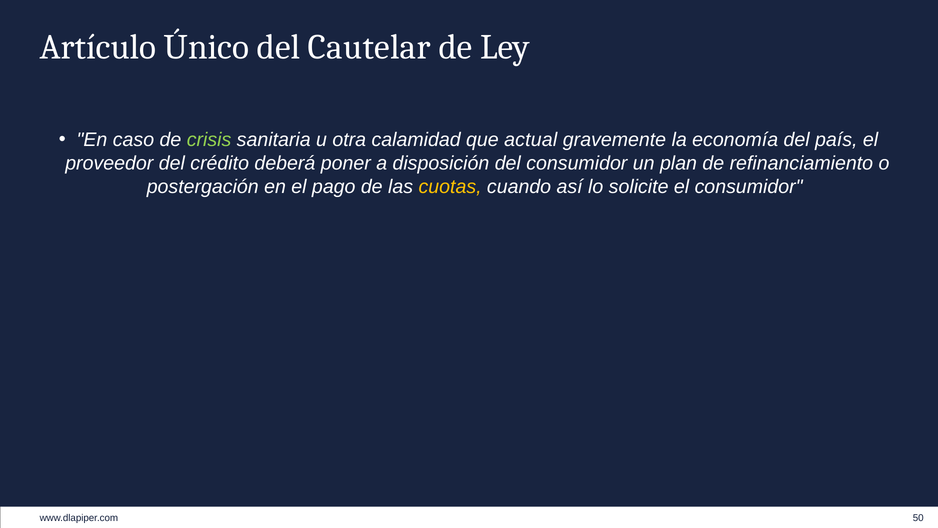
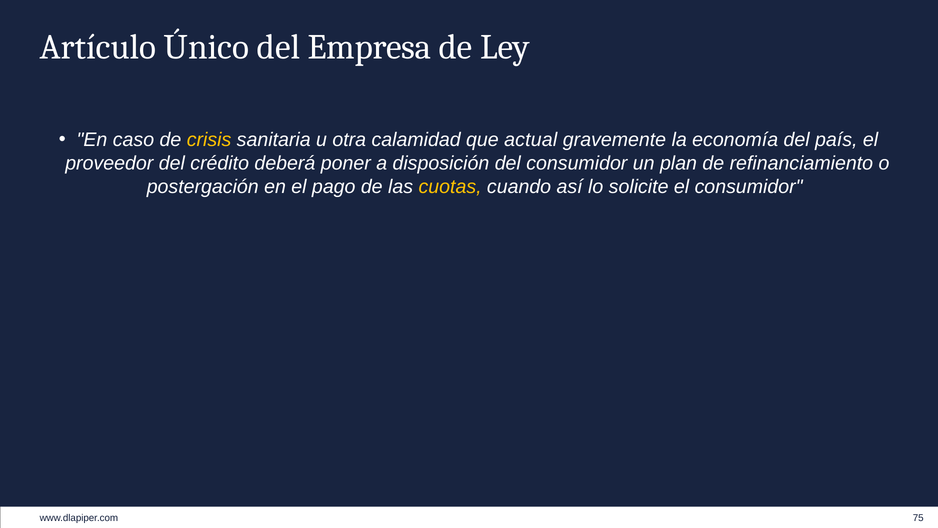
Cautelar: Cautelar -> Empresa (370, 47)
crisis colour: light green -> yellow (209, 140)
50: 50 -> 75 (918, 518)
